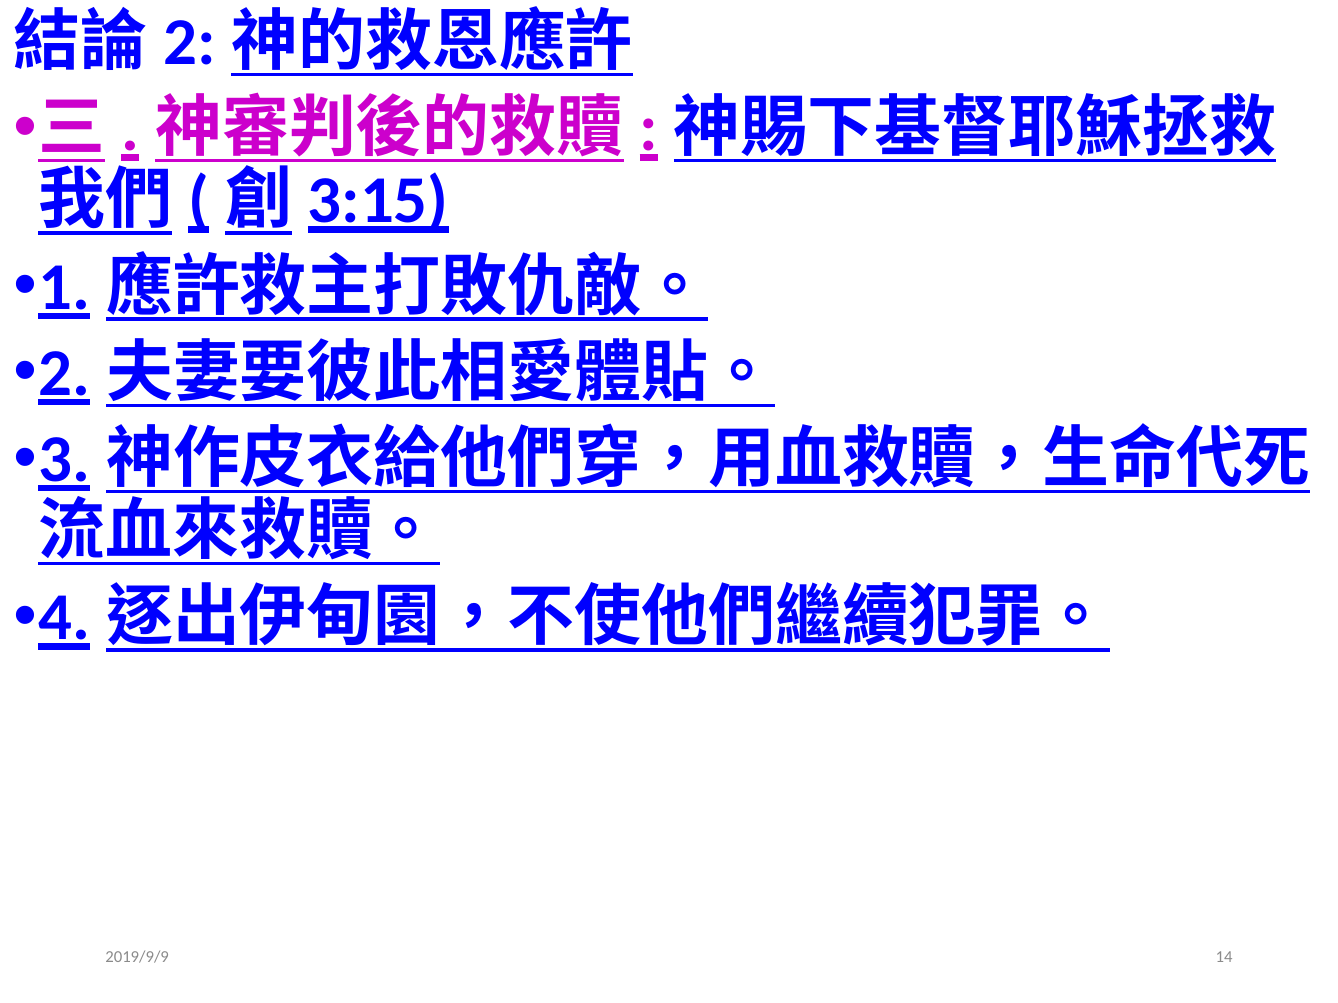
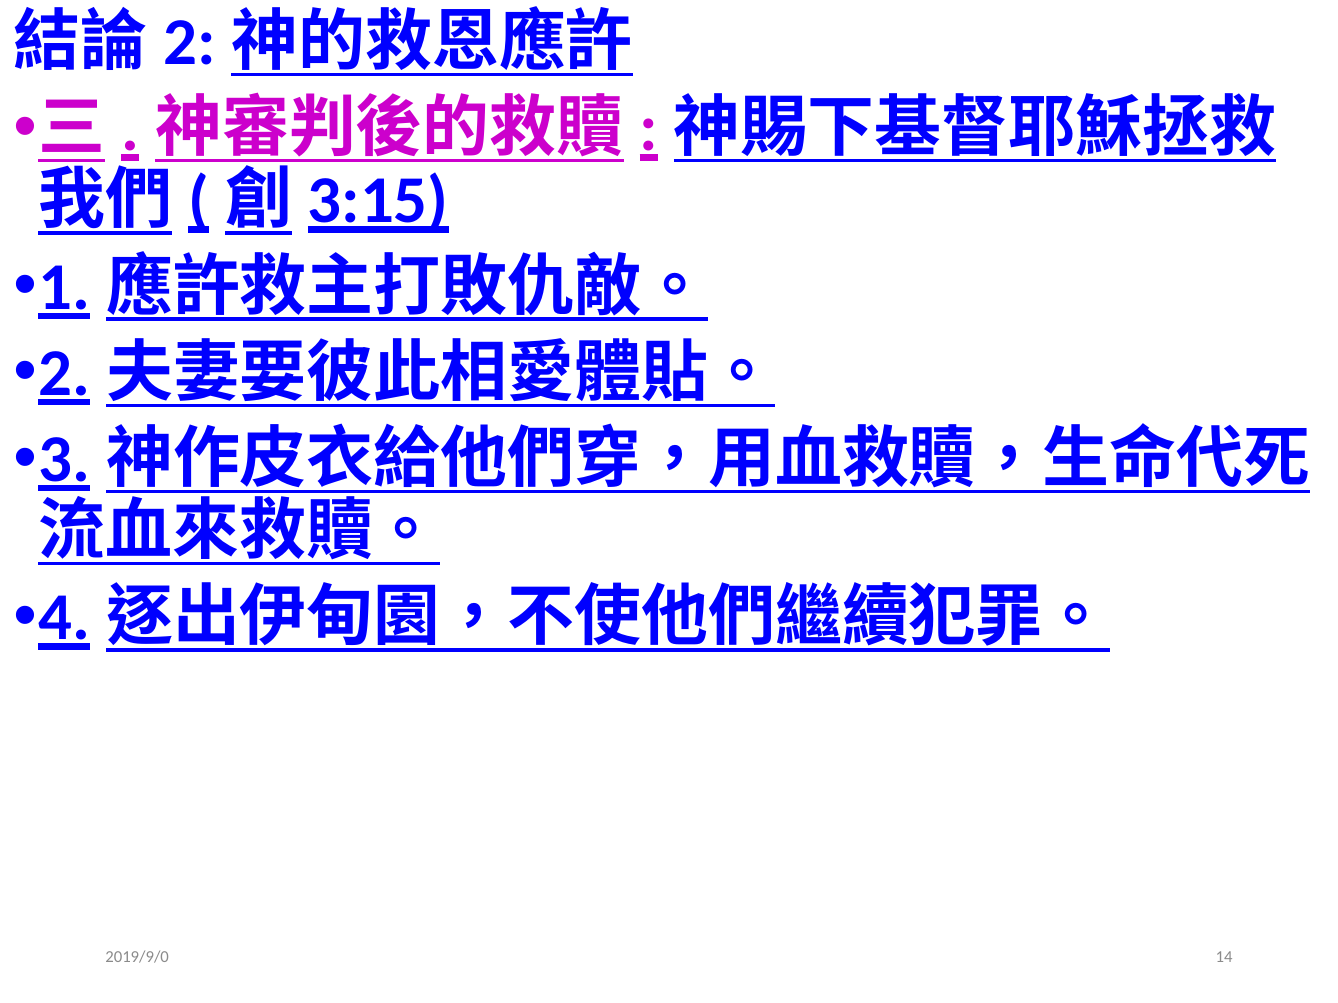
2019/9/9: 2019/9/9 -> 2019/9/0 (137, 958)
